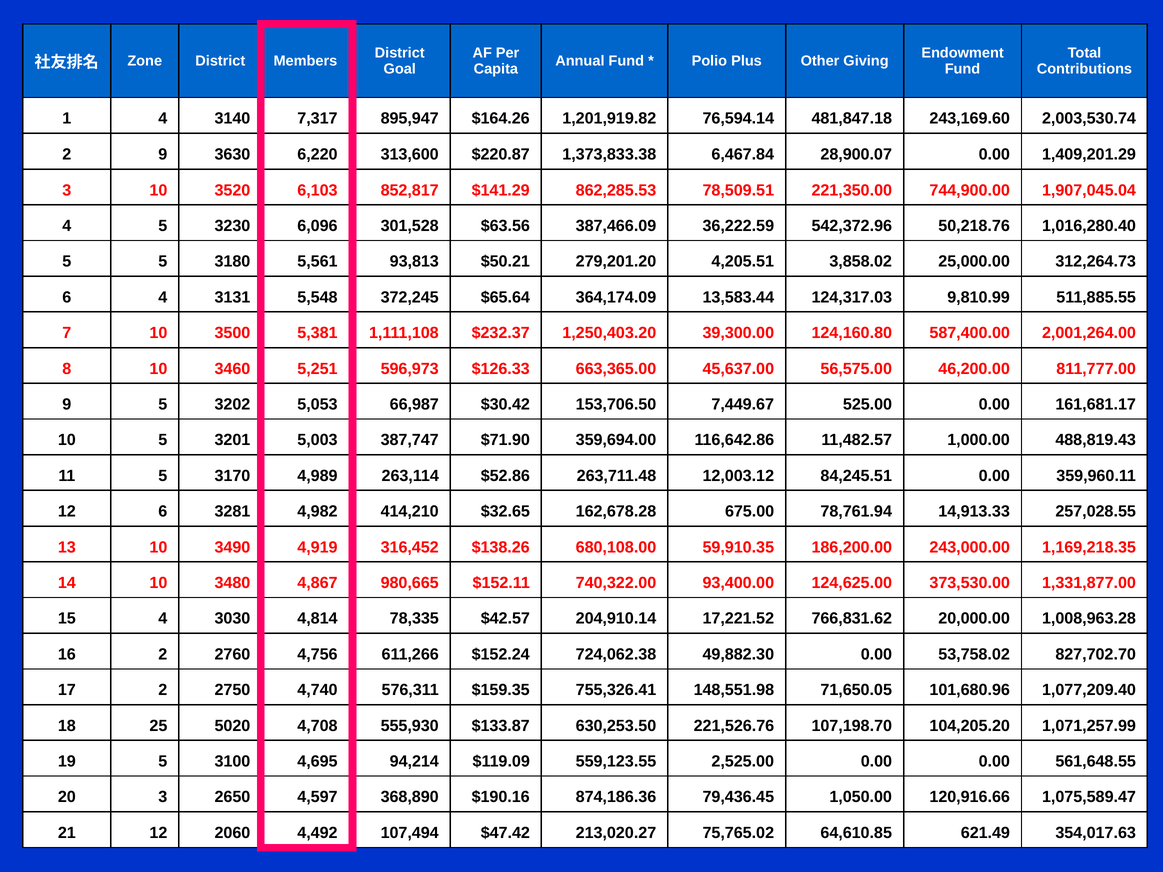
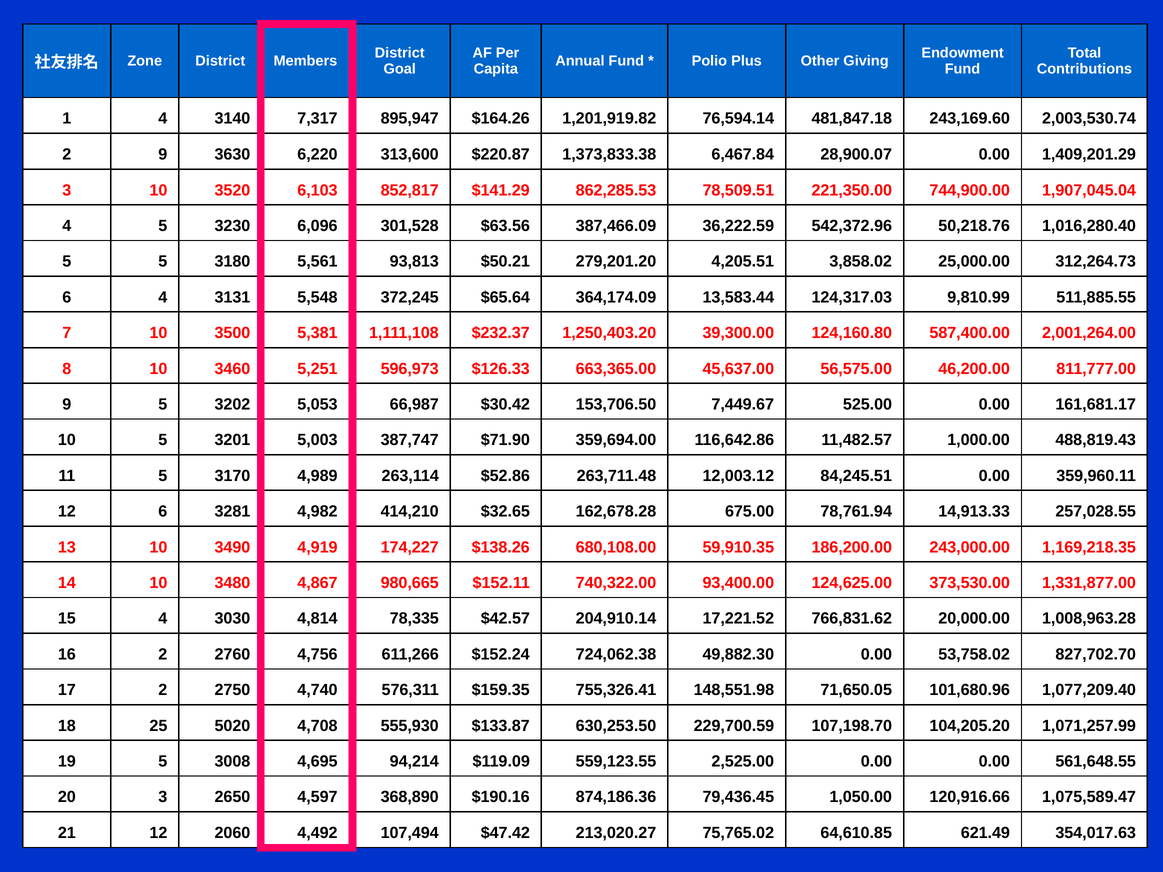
316,452: 316,452 -> 174,227 (410, 547)
221,526.76: 221,526.76 -> 229,700.59 (734, 726)
3100: 3100 -> 3008 (232, 762)
